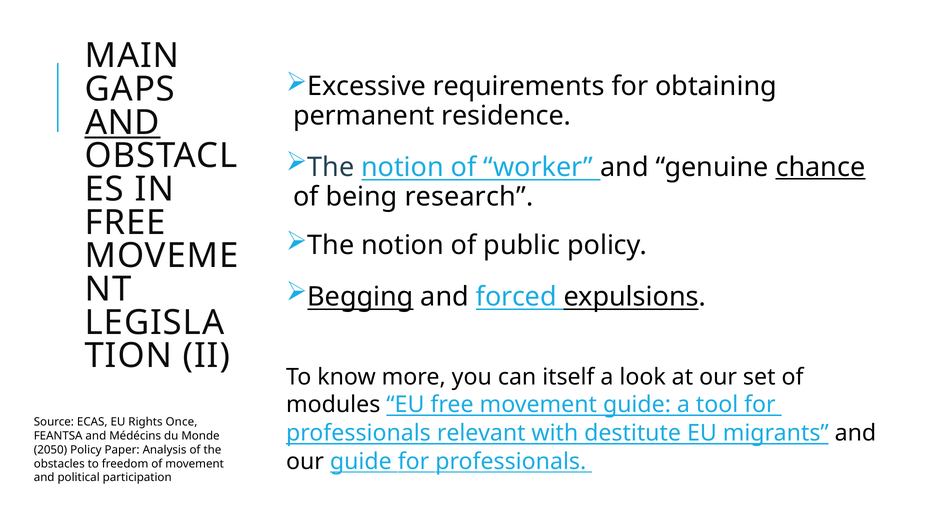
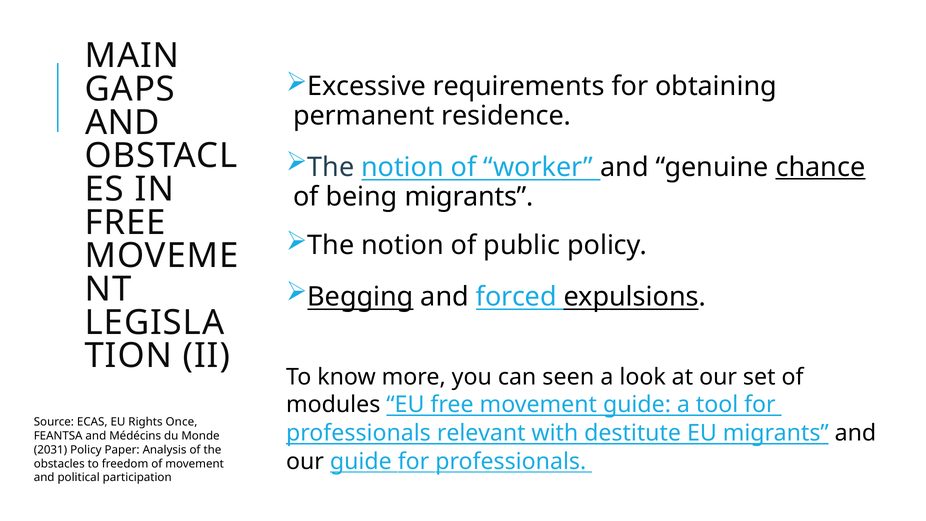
AND underline: present -> none (122, 123)
being research: research -> migrants (469, 197)
itself: itself -> seen (568, 377)
2050: 2050 -> 2031 (51, 450)
